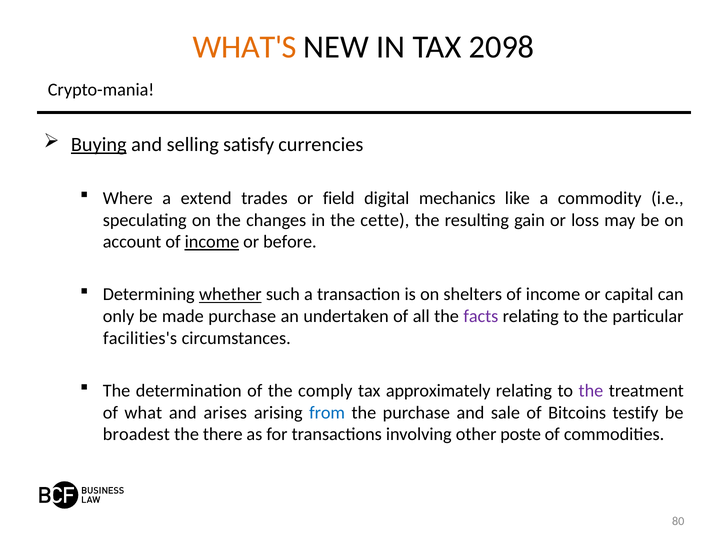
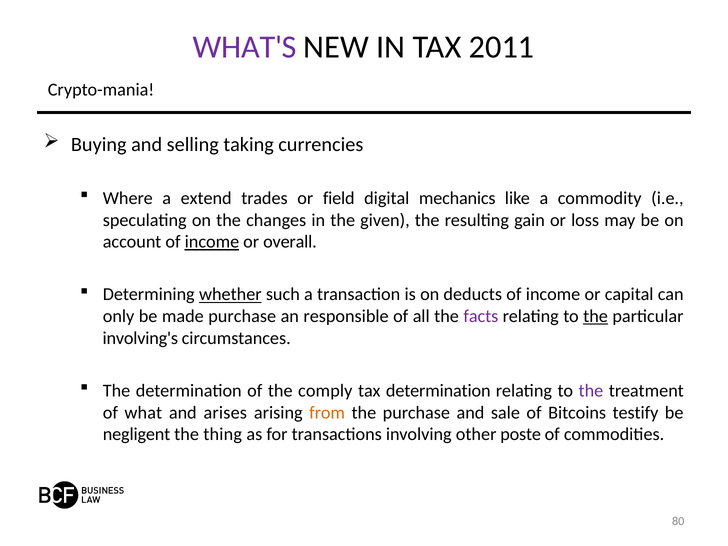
WHAT'S colour: orange -> purple (245, 47)
2098: 2098 -> 2011 (502, 47)
Buying underline: present -> none (99, 145)
satisfy: satisfy -> taking (249, 145)
cette: cette -> given (385, 220)
before: before -> overall (290, 242)
shelters: shelters -> deducts (473, 294)
undertaken: undertaken -> responsible (346, 316)
the underline: none -> present (596, 316)
facilities's: facilities's -> involving's (140, 338)
tax approximately: approximately -> determination (438, 391)
from colour: blue -> orange (327, 413)
broadest: broadest -> negligent (137, 434)
there: there -> thing (223, 434)
